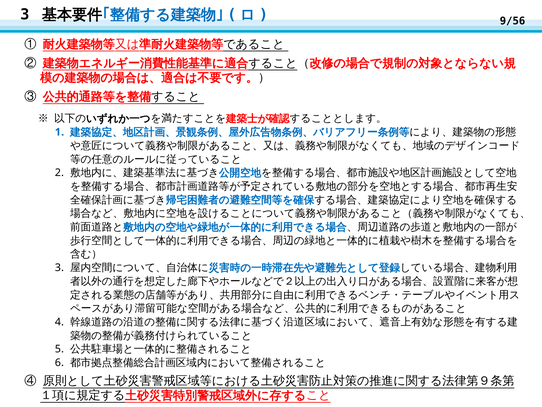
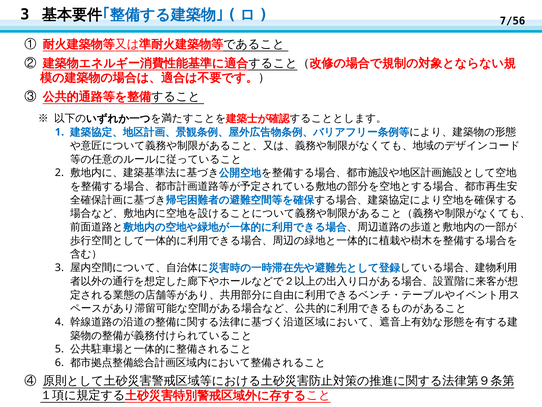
9/56: 9/56 -> 7/56 (513, 21)
